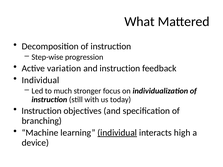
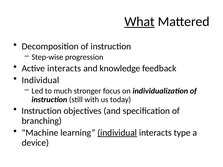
What underline: none -> present (140, 22)
Active variation: variation -> interacts (64, 68)
and instruction: instruction -> knowledge (120, 68)
high: high -> type (182, 133)
